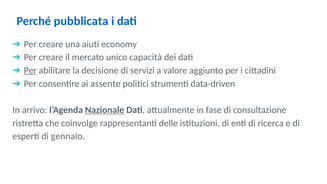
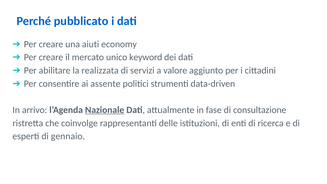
pubblicata: pubblicata -> pubblicato (81, 21)
capacità: capacità -> keyword (146, 57)
Per underline: present -> none (30, 70)
decisione: decisione -> realizzata (100, 70)
